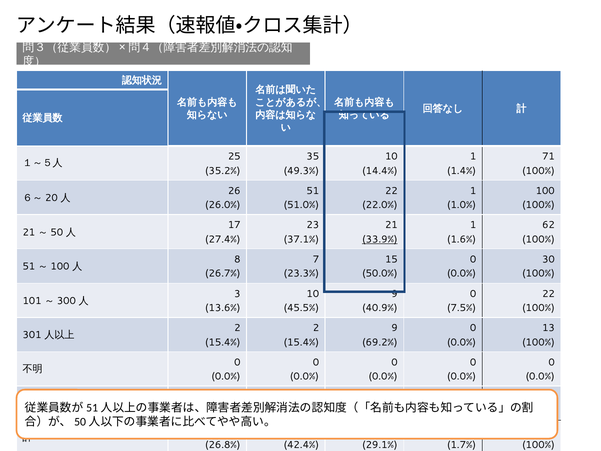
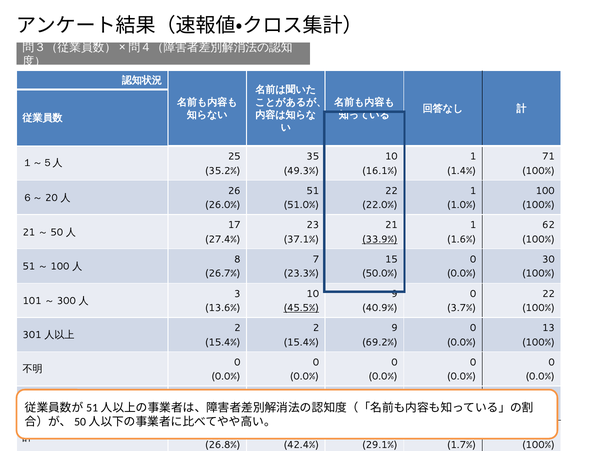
14.4%: 14.4% -> 16.1% (380, 171)
45.5% underline: none -> present (301, 308)
7.5%: 7.5% -> 3.7% (462, 308)
